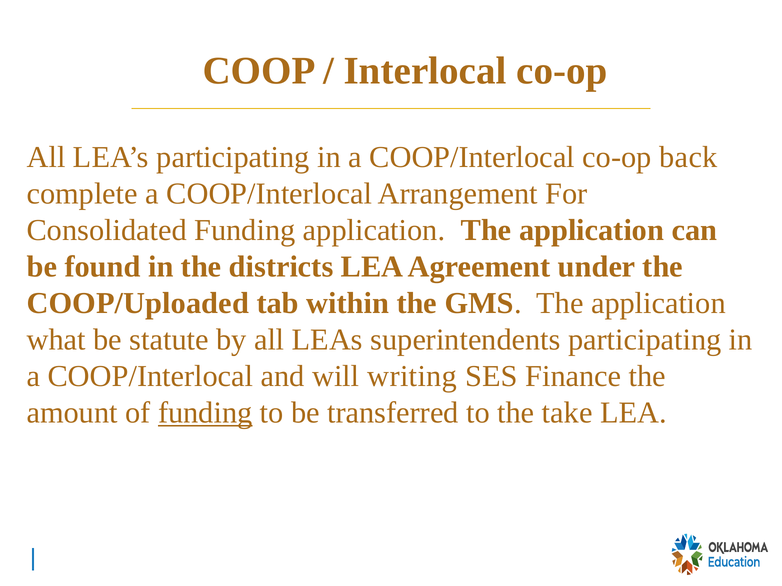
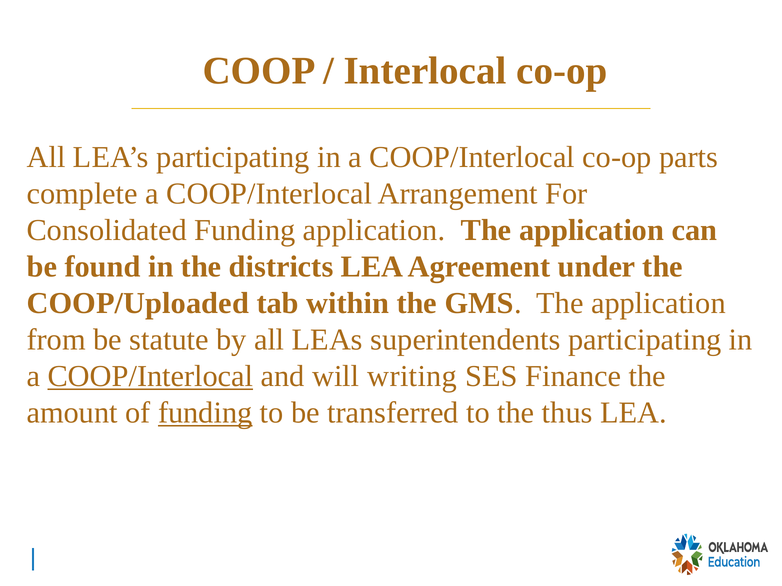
back: back -> parts (689, 157)
what: what -> from (56, 340)
COOP/Interlocal underline: none -> present (150, 376)
take: take -> thus (567, 413)
